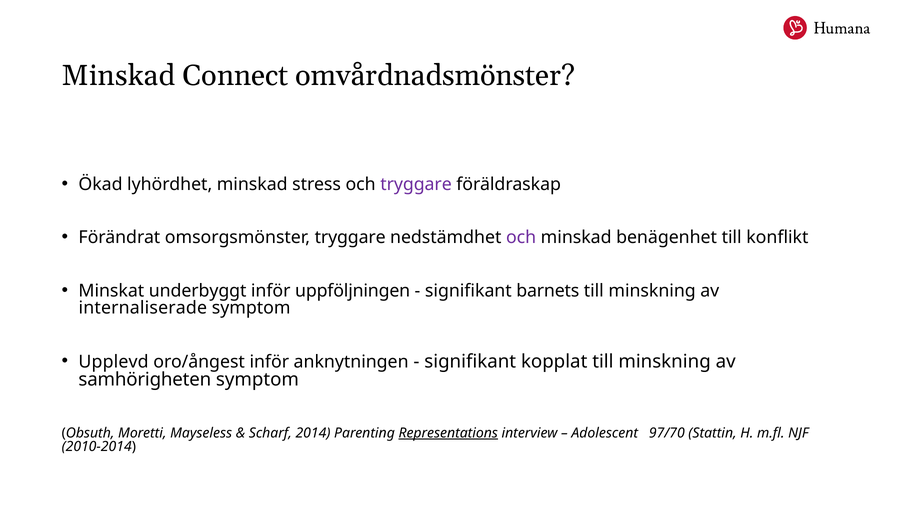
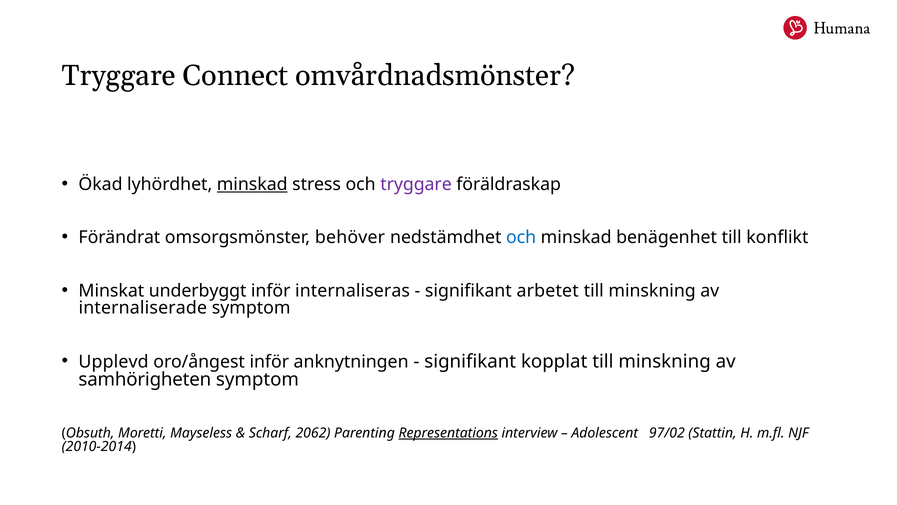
Minskad: Minskad -> Tryggare (119, 75)
minskad underline: none -> present (252, 184)
omsorgsmönster tryggare: tryggare -> behöver (350, 237)
och colour: purple -> blue (521, 237)
uppföljningen: uppföljningen -> internaliseras (353, 290)
barnets: barnets -> arbetet (548, 290)
2014: 2014 -> 2062 (313, 433)
97/70: 97/70 -> 97/02 (667, 433)
